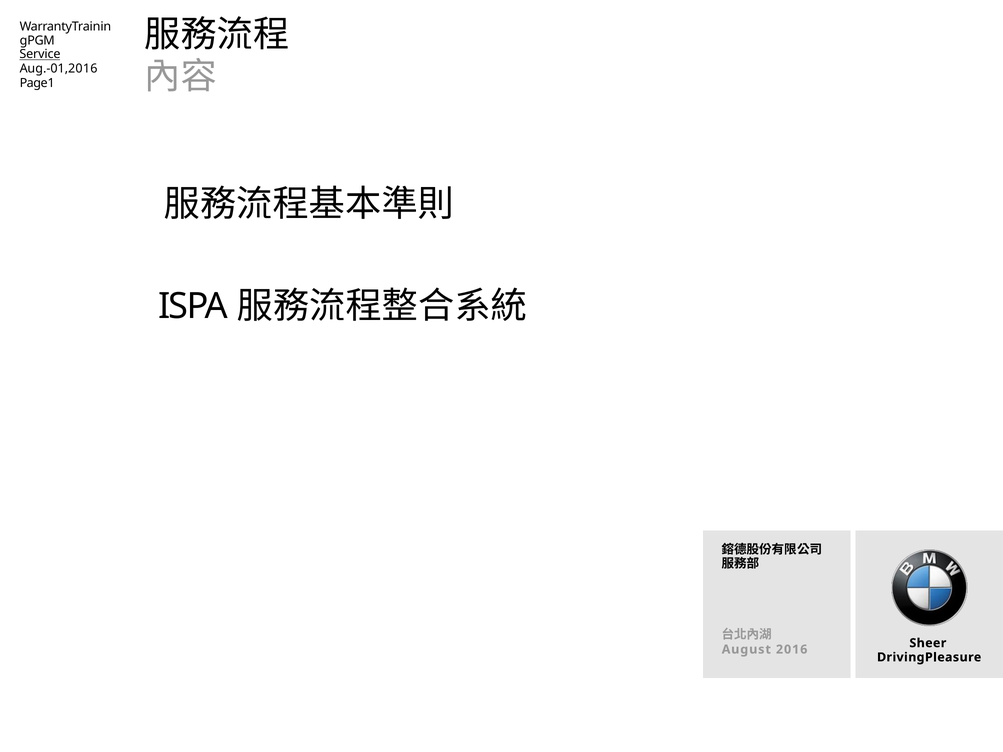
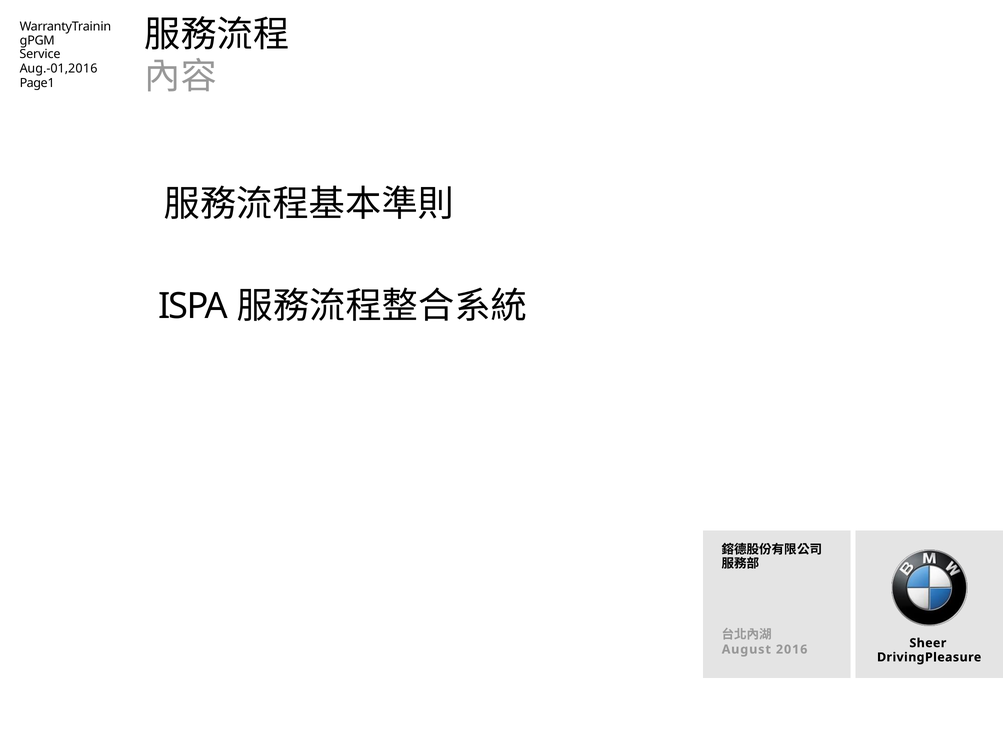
Service underline: present -> none (40, 54)
